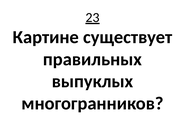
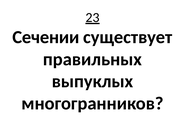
Картине: Картине -> Сечении (46, 37)
